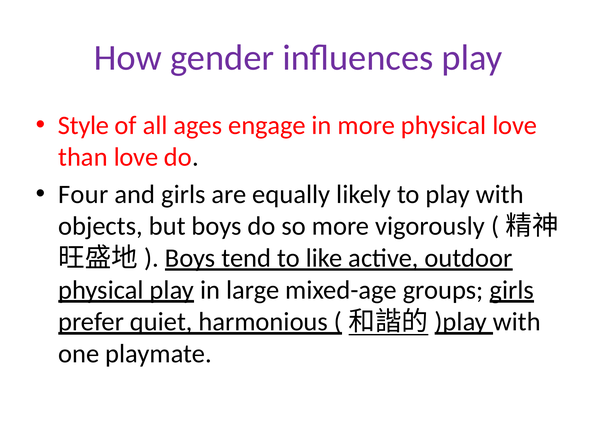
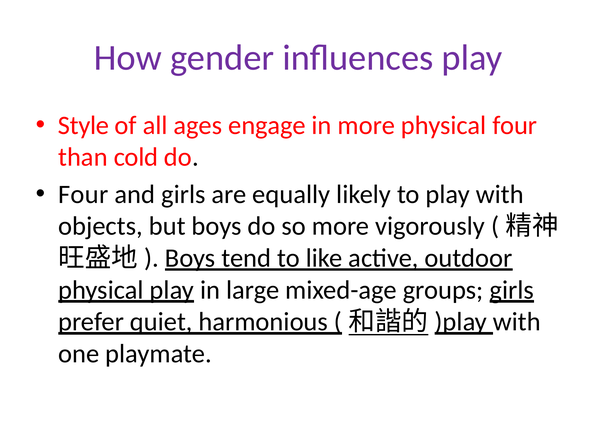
physical love: love -> four (515, 125)
than love: love -> cold (136, 157)
